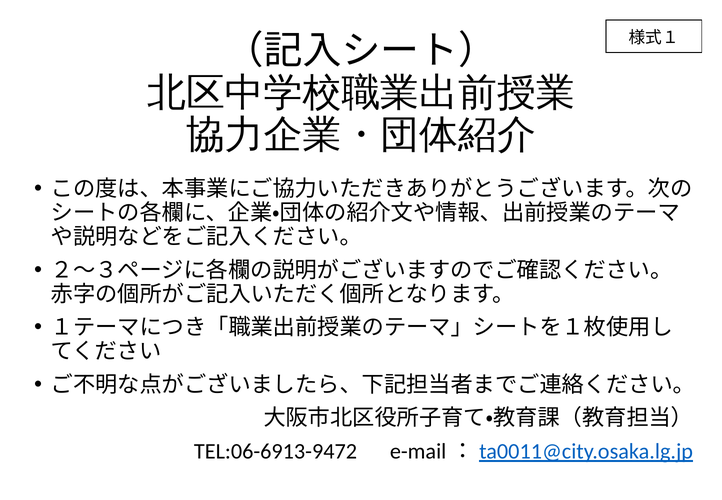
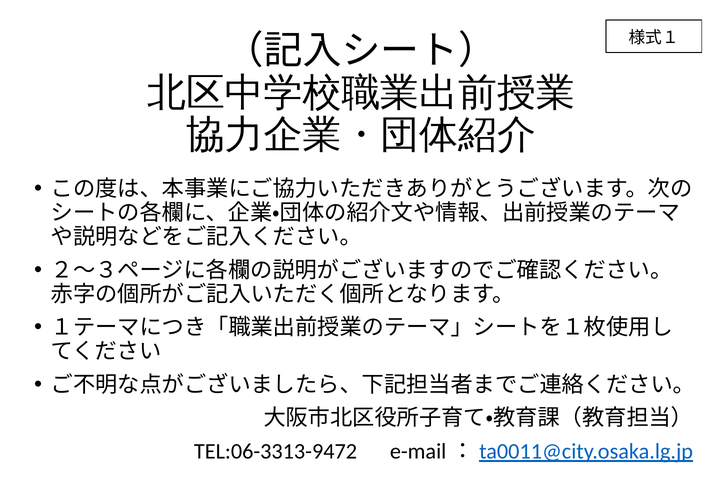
TEL:06-6913-9472: TEL:06-6913-9472 -> TEL:06-3313-9472 (276, 451)
